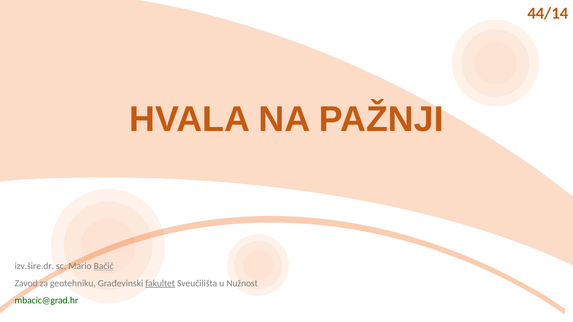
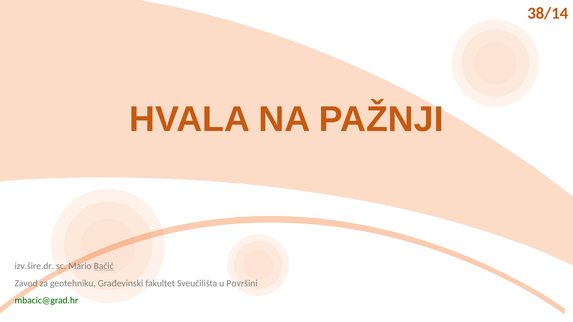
44/14: 44/14 -> 38/14 (548, 13)
fakultet underline: present -> none (160, 283)
Nužnost: Nužnost -> Površini (242, 283)
